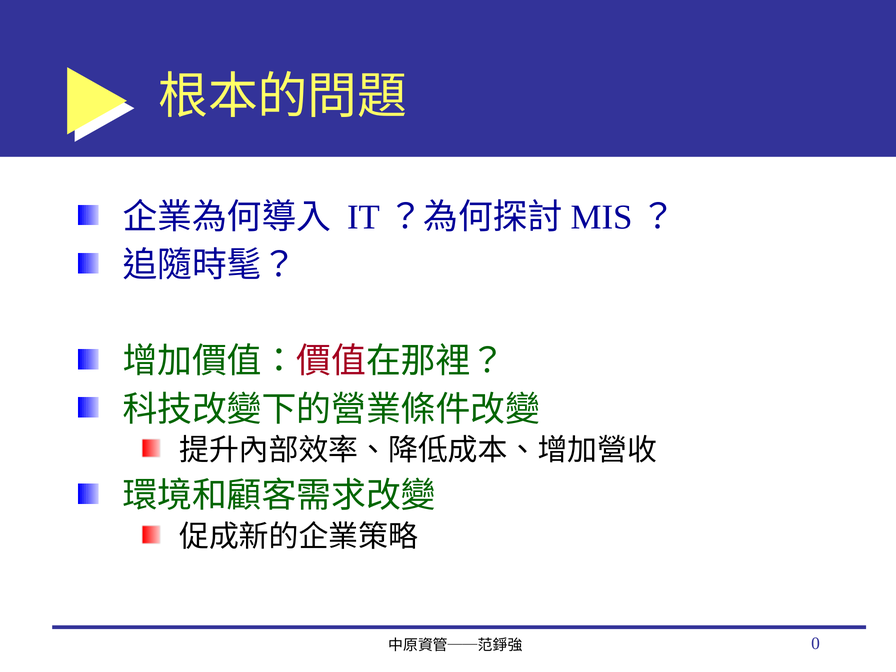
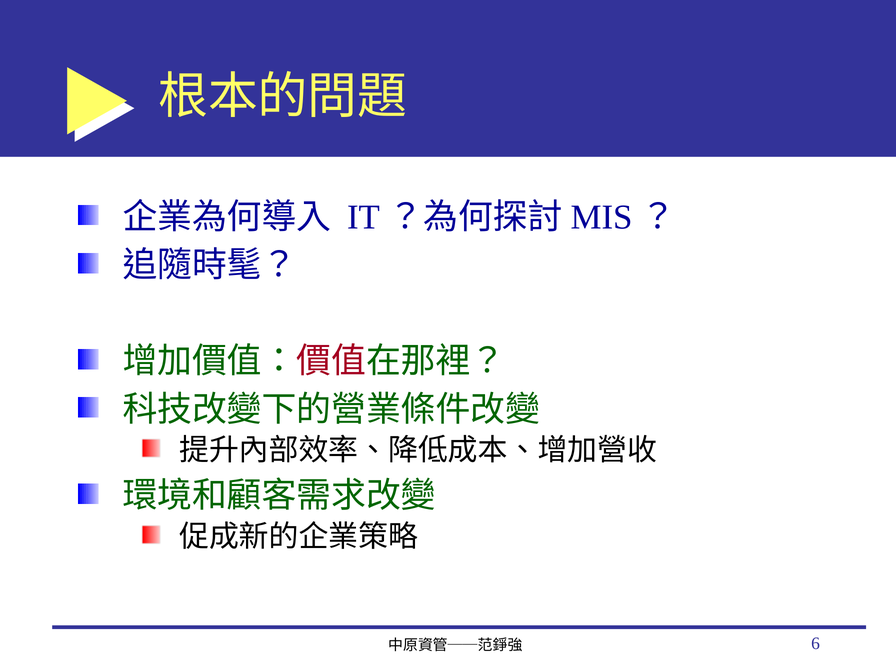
0: 0 -> 6 (816, 643)
